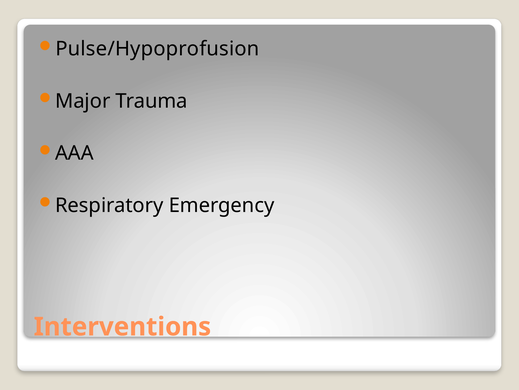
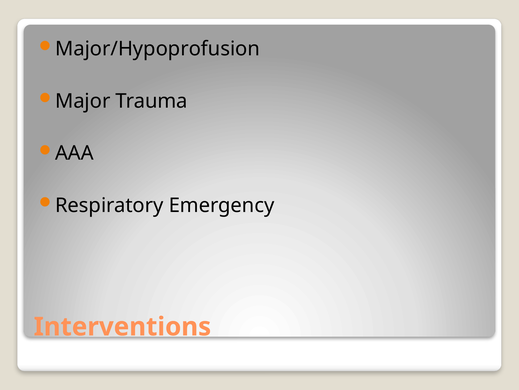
Pulse/Hypoprofusion: Pulse/Hypoprofusion -> Major/Hypoprofusion (158, 49)
